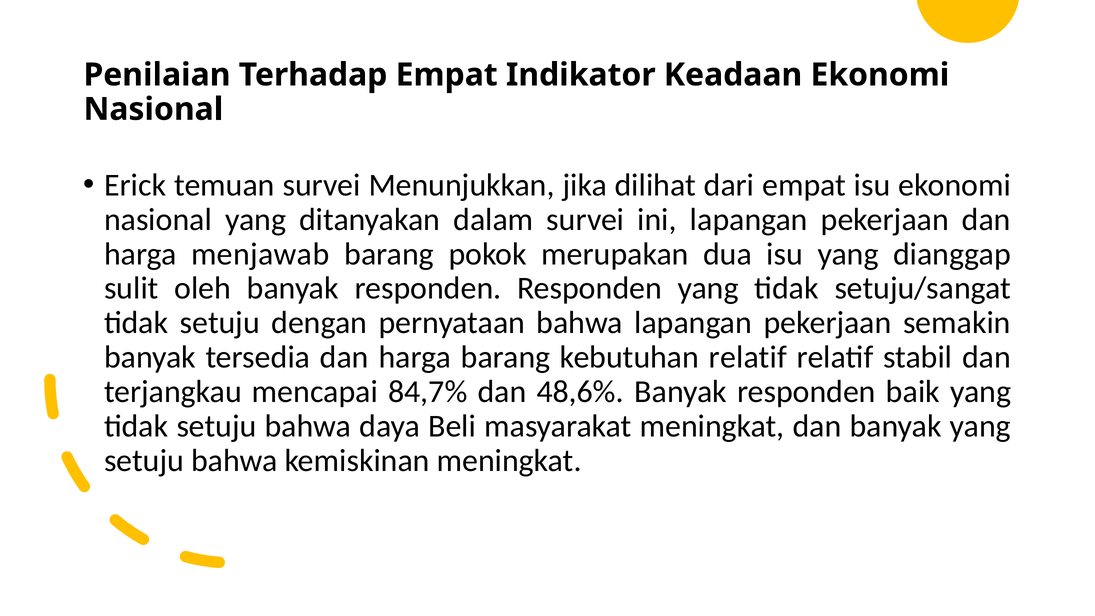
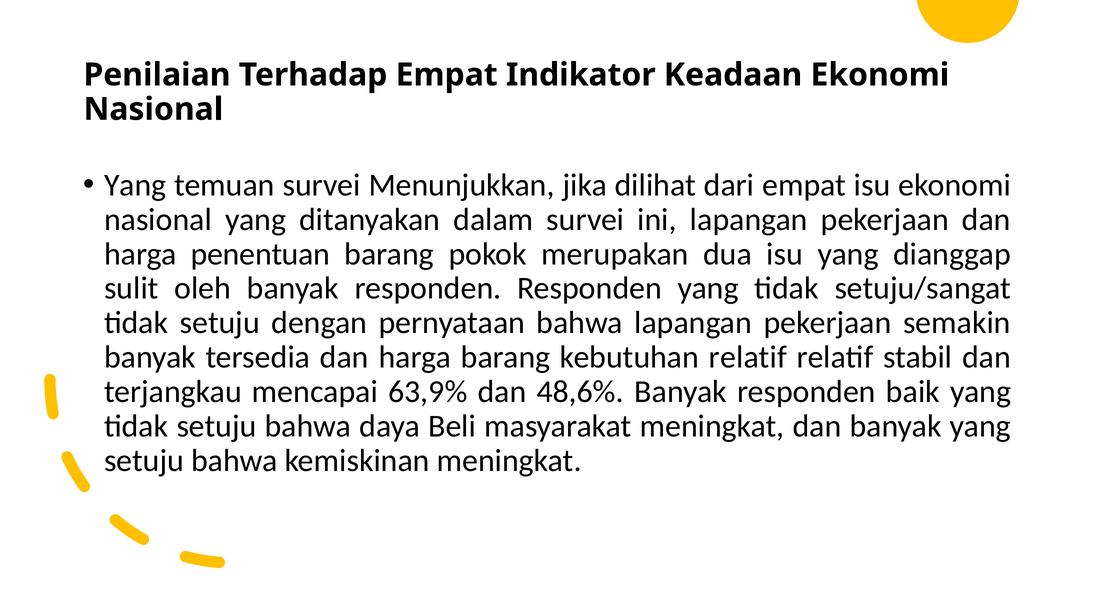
Erick: Erick -> Yang (135, 185)
menjawab: menjawab -> penentuan (261, 254)
84,7%: 84,7% -> 63,9% (428, 392)
